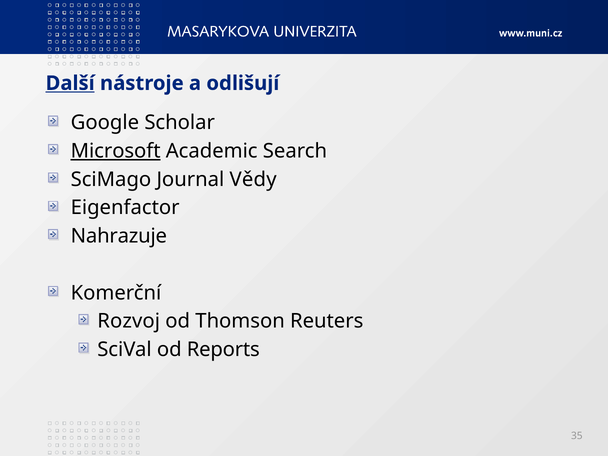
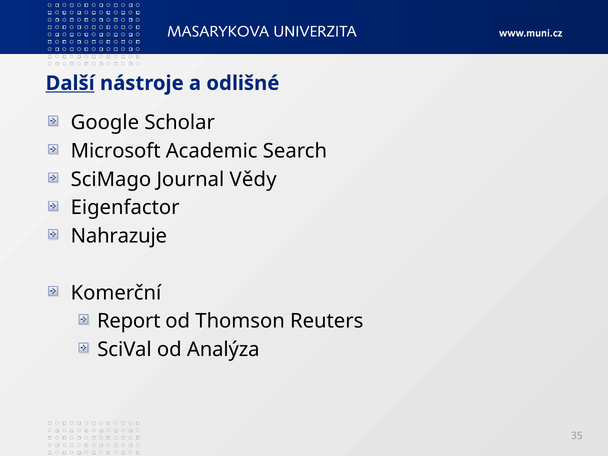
odlišují: odlišují -> odlišné (243, 83)
Microsoft underline: present -> none (116, 151)
Rozvoj: Rozvoj -> Report (129, 321)
Reports: Reports -> Analýza (223, 350)
